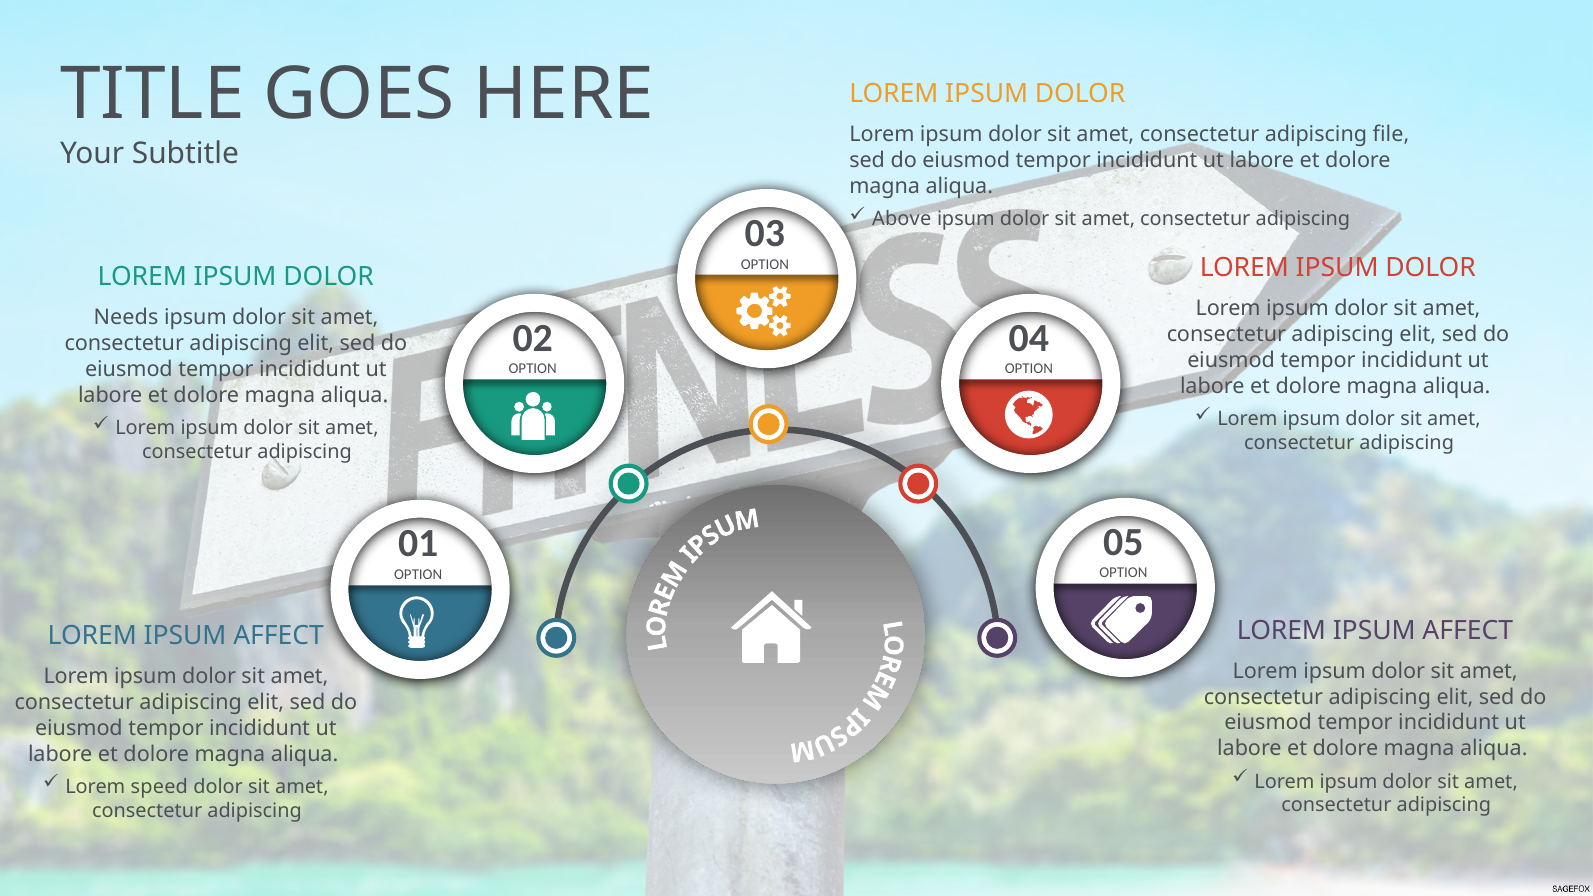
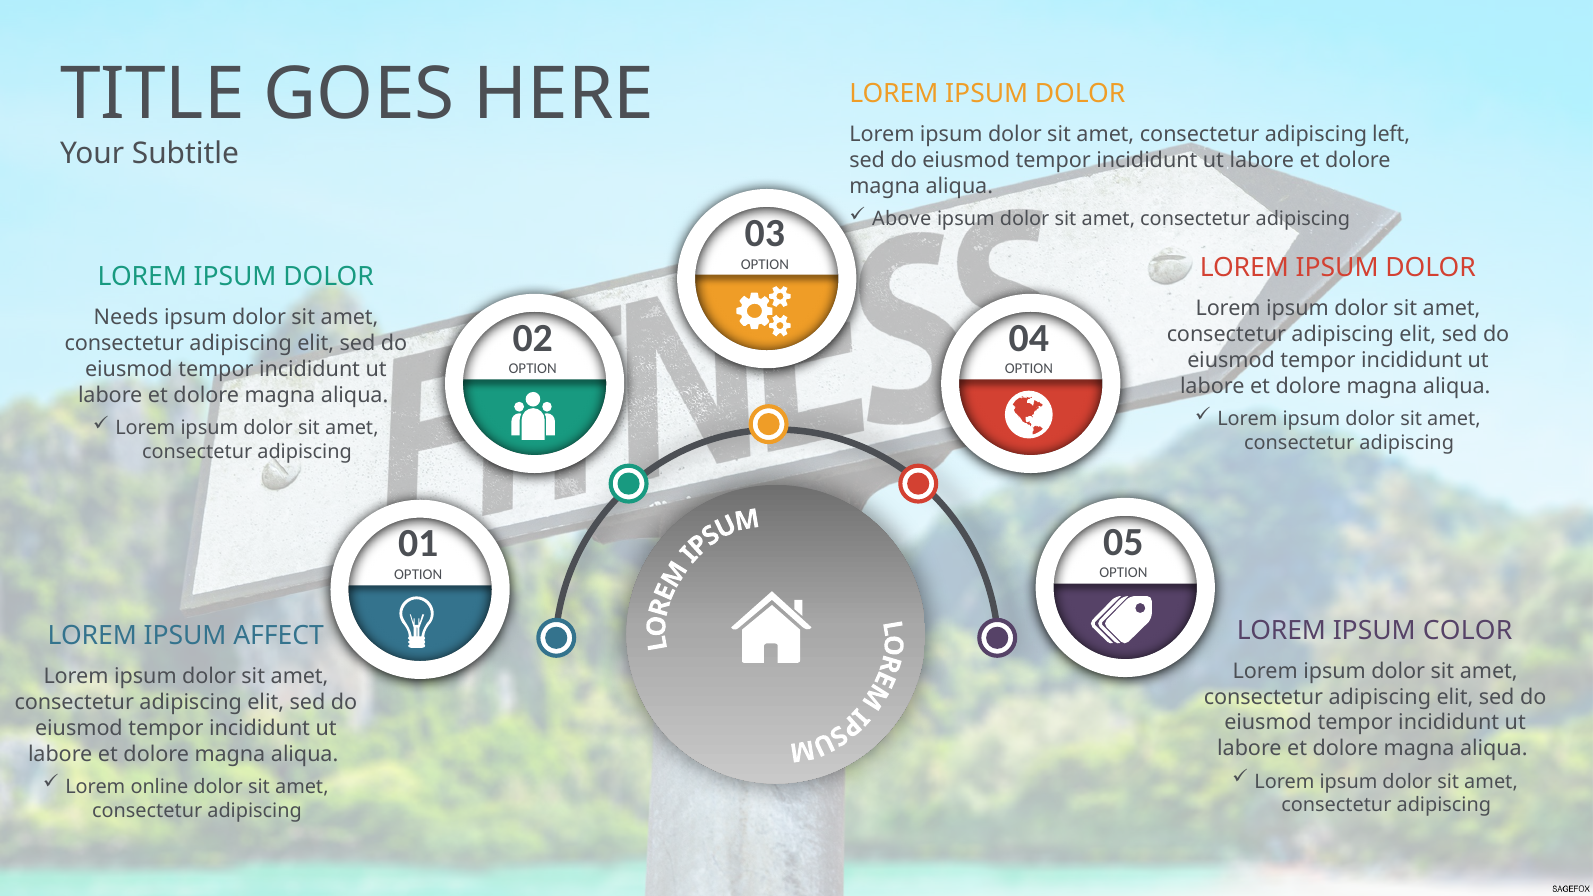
file: file -> left (1391, 134)
AFFECT: AFFECT -> COLOR (1468, 631)
speed: speed -> online (159, 787)
